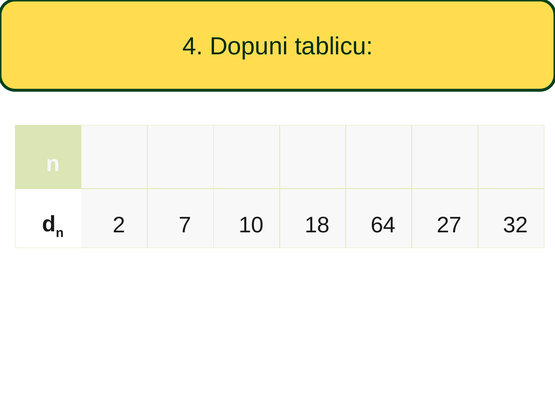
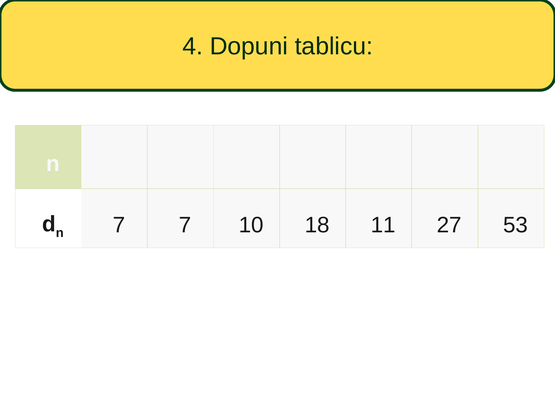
n 2: 2 -> 7 (119, 225)
64: 64 -> 11 (383, 225)
32: 32 -> 53 (516, 225)
